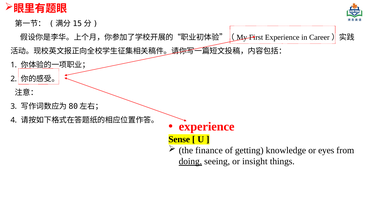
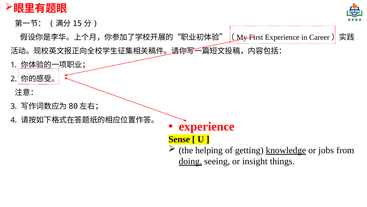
finance: finance -> helping (209, 150)
knowledge underline: none -> present (286, 150)
eyes: eyes -> jobs (326, 150)
